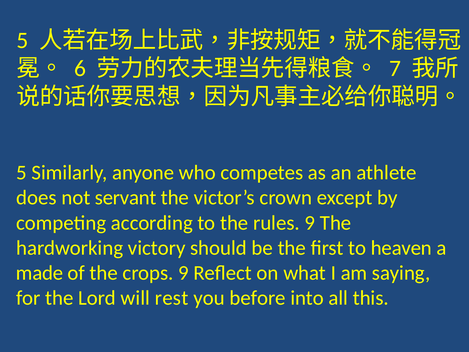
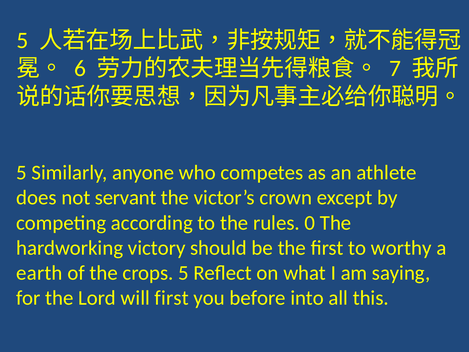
rules 9: 9 -> 0 (310, 223)
heaven: heaven -> worthy (401, 248)
made: made -> earth (39, 273)
crops 9: 9 -> 5 (184, 273)
will rest: rest -> first (172, 298)
